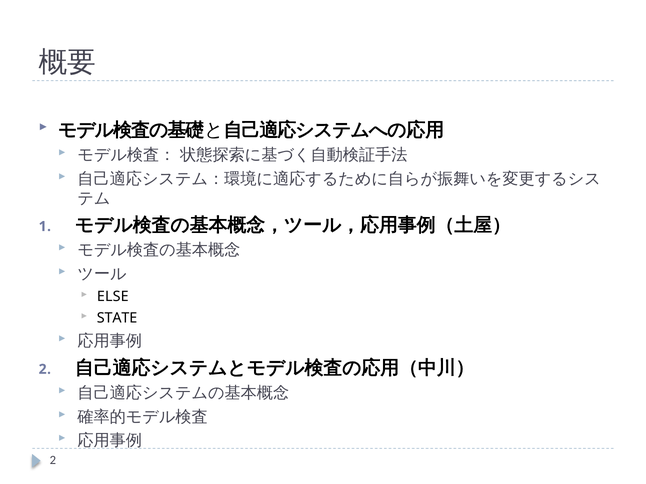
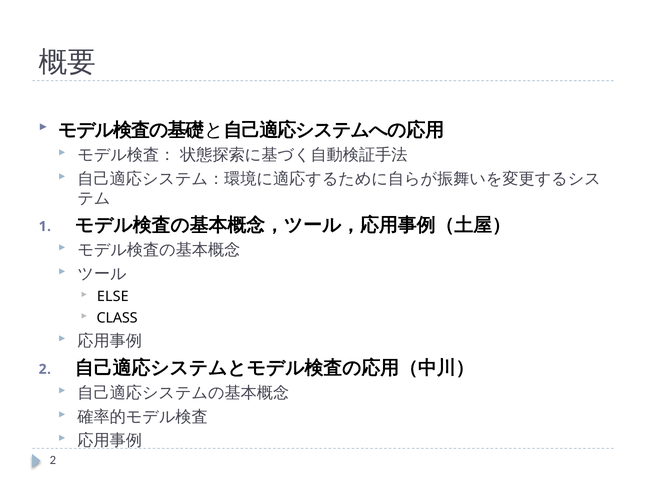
STATE: STATE -> CLASS (117, 319)
